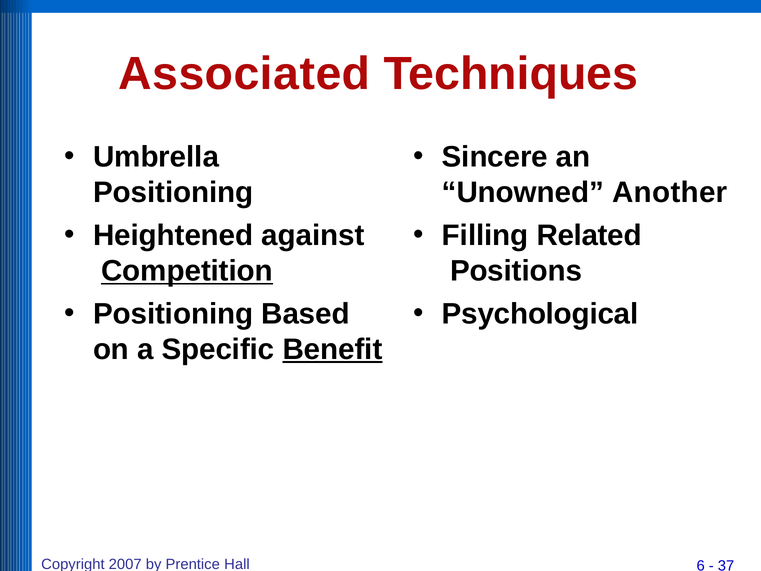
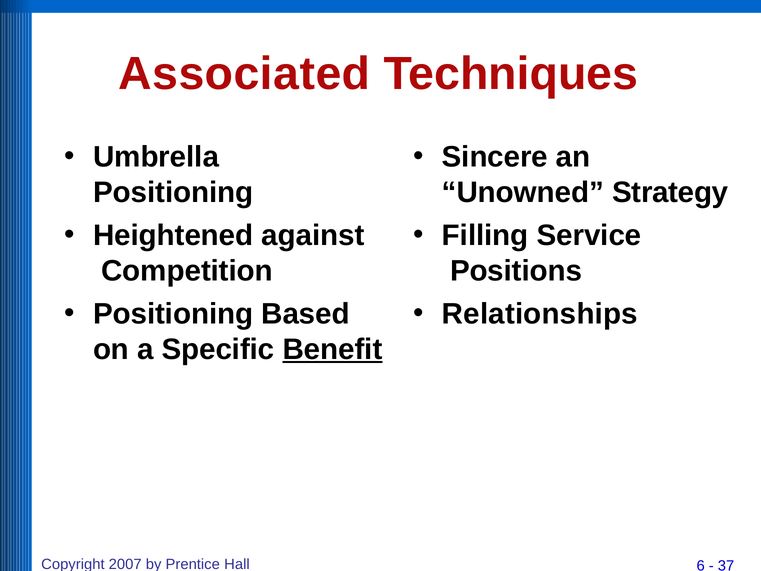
Another: Another -> Strategy (670, 192)
Related: Related -> Service (589, 235)
Competition underline: present -> none (187, 271)
Psychological: Psychological -> Relationships (540, 314)
